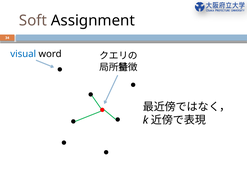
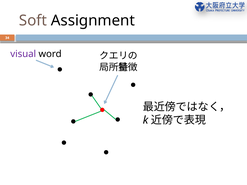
visual colour: blue -> purple (23, 54)
